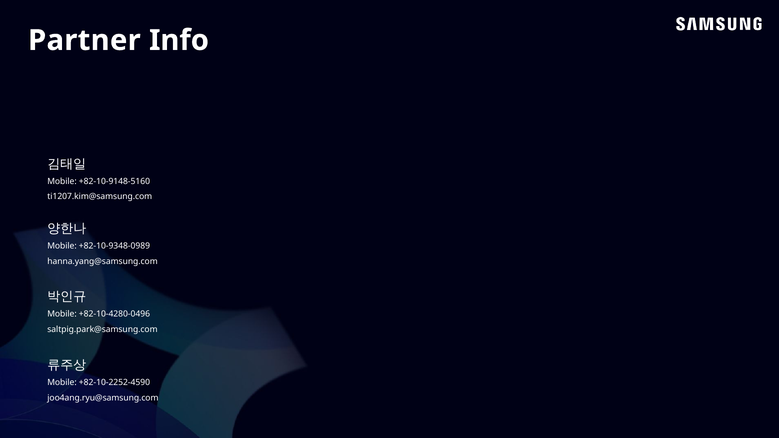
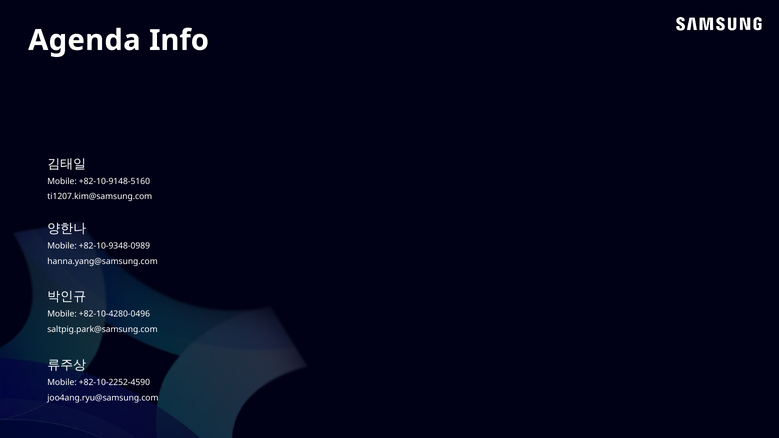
Partner: Partner -> Agenda (84, 40)
